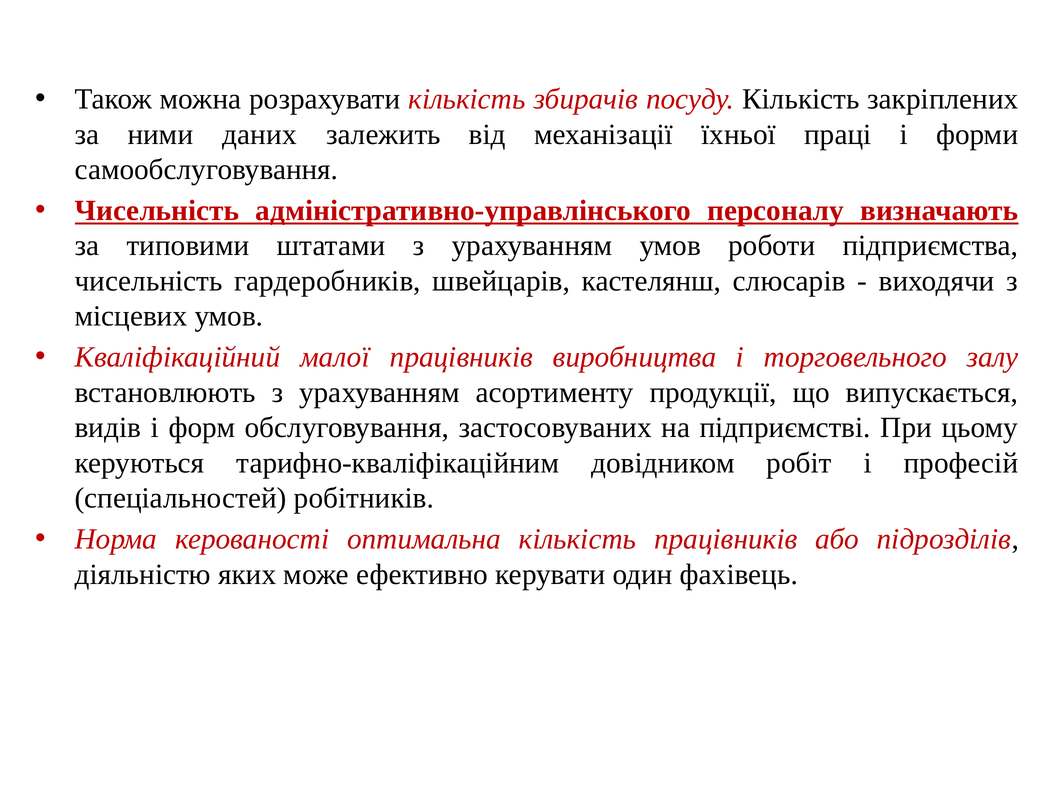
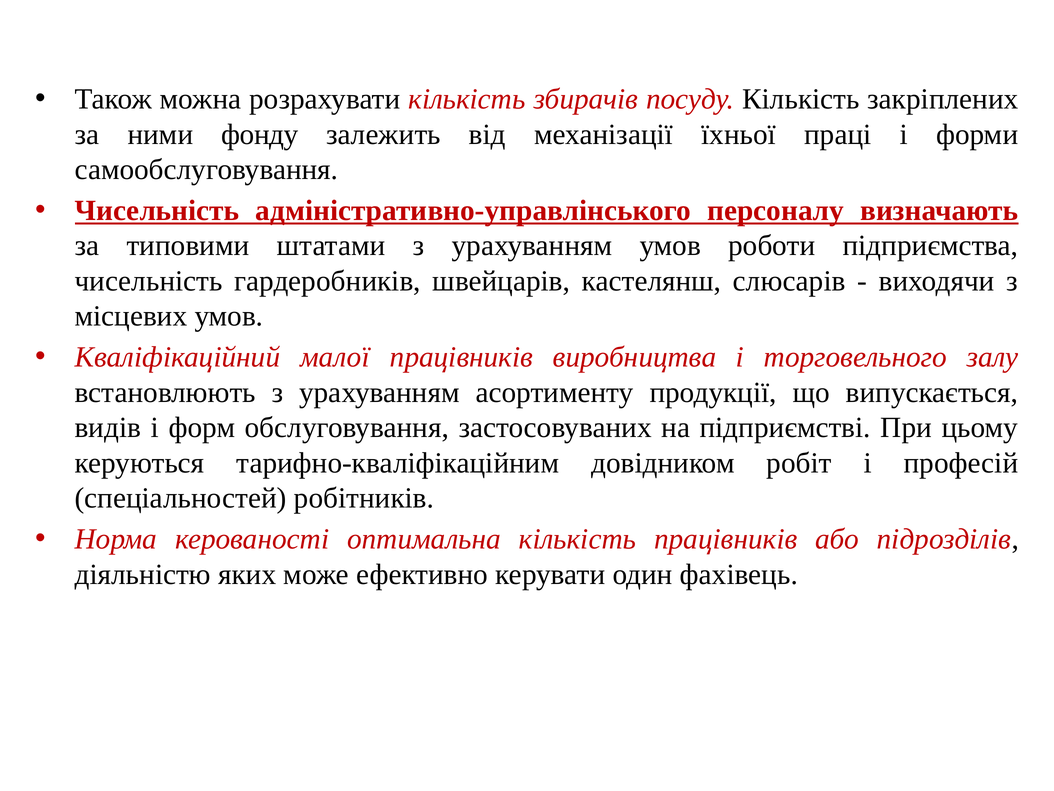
даних: даних -> фонду (260, 134)
